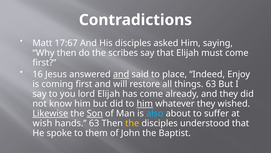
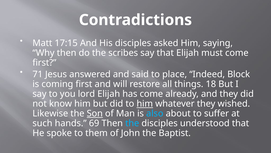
17:67: 17:67 -> 17:15 (66, 43)
16: 16 -> 71 (38, 74)
and underline: present -> none (121, 74)
Enjoy: Enjoy -> Block (239, 74)
things 63: 63 -> 18 (211, 84)
Likewise underline: present -> none (50, 113)
wish: wish -> such (42, 123)
hands 63: 63 -> 69 (94, 123)
the colour: yellow -> light blue (132, 123)
